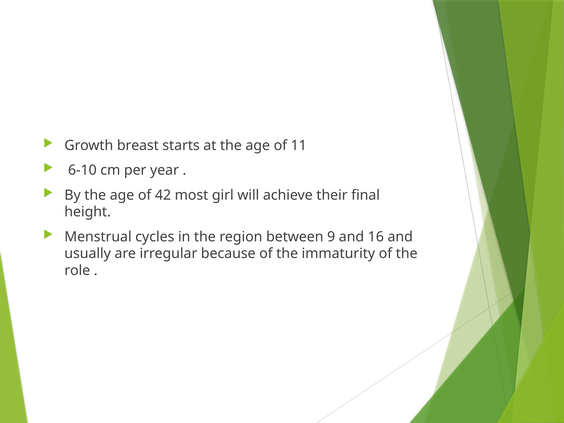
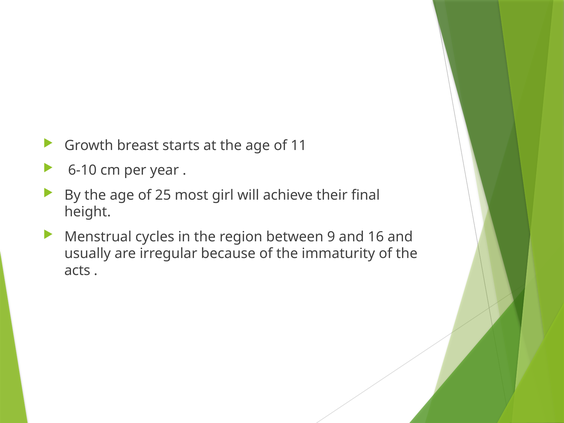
42: 42 -> 25 (163, 195)
role: role -> acts (77, 271)
